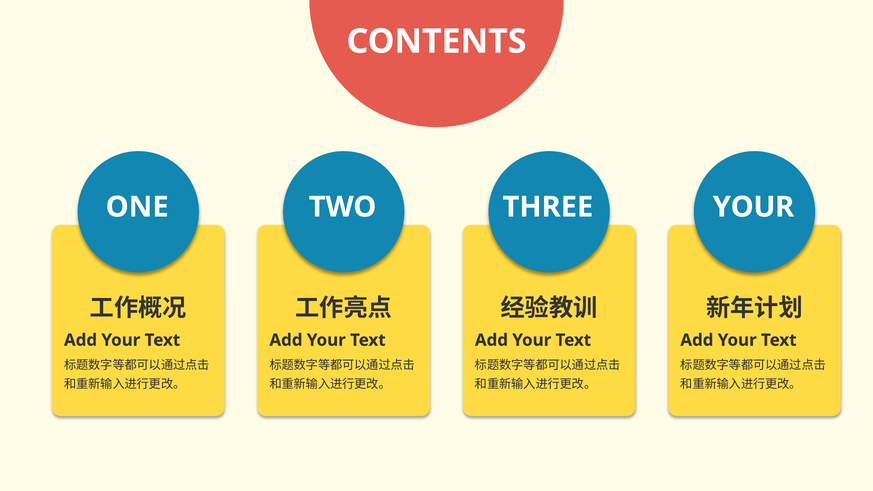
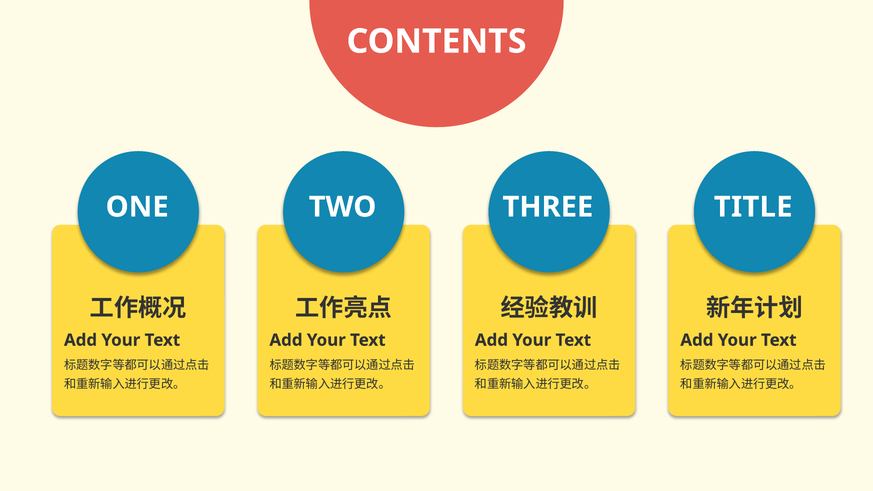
YOUR: YOUR -> TITLE (753, 207)
